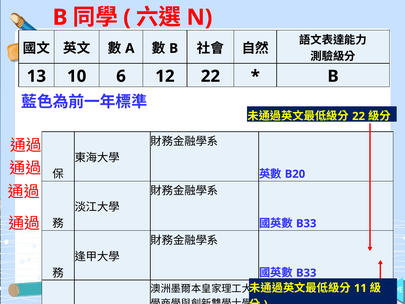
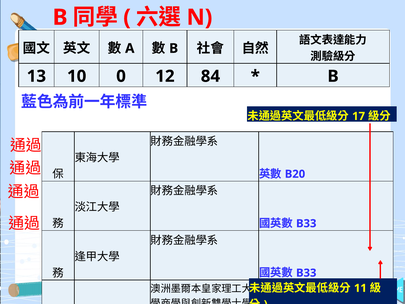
6: 6 -> 0 (121, 76)
12 22: 22 -> 84 (210, 76)
22: 22 -> 17 (359, 116)
